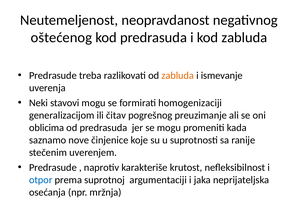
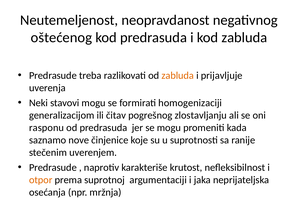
ismevanje: ismevanje -> prijavljuje (222, 76)
preuzimanje: preuzimanje -> zlostavljanju (201, 116)
oblicima: oblicima -> rasponu (47, 128)
otpor colour: blue -> orange (41, 180)
